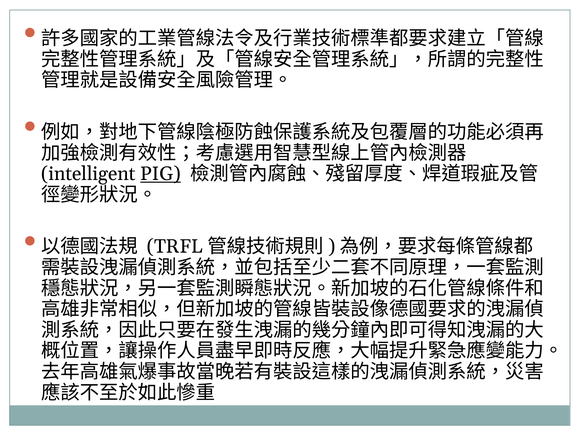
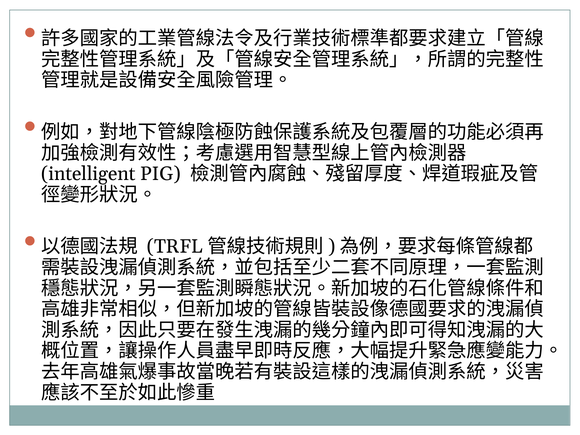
PIG underline: present -> none (160, 174)
